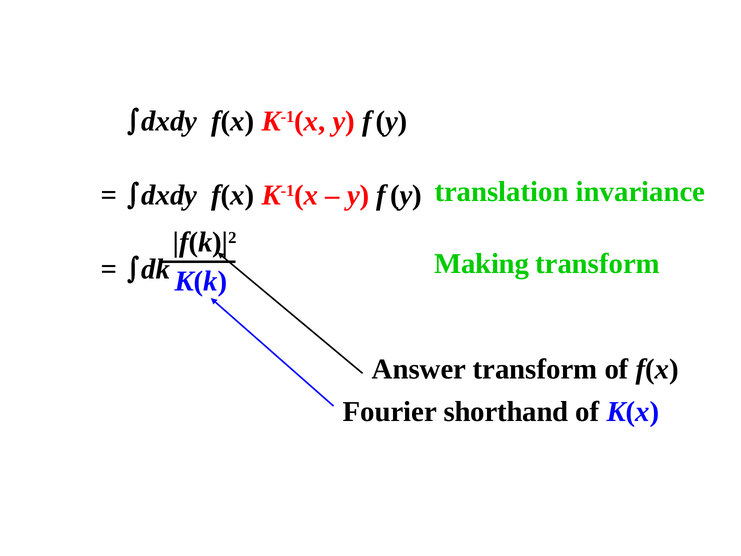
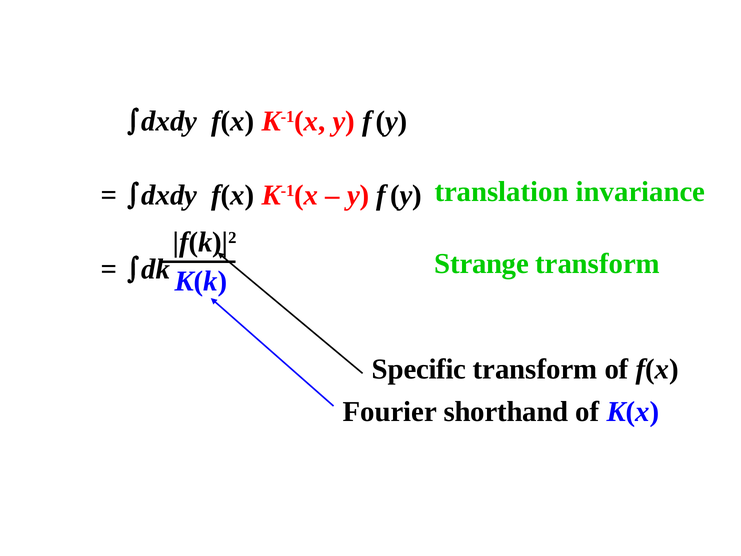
Making: Making -> Strange (482, 263)
Answer: Answer -> Specific (419, 369)
